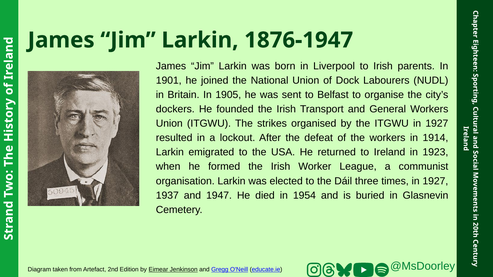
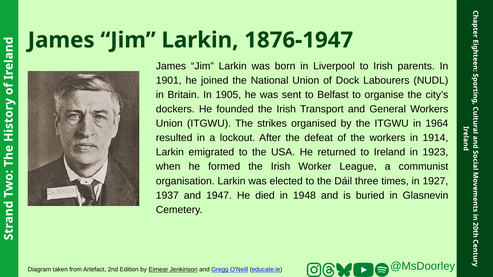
ITGWU in 1927: 1927 -> 1964 (437, 124)
1954: 1954 -> 1948 (304, 196)
